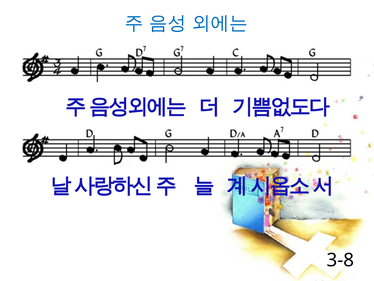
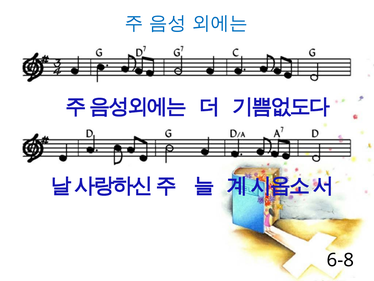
3-8: 3-8 -> 6-8 (340, 260)
